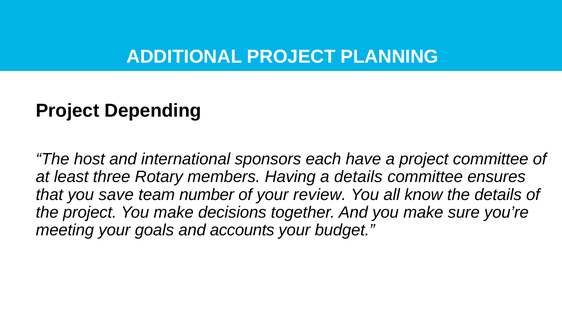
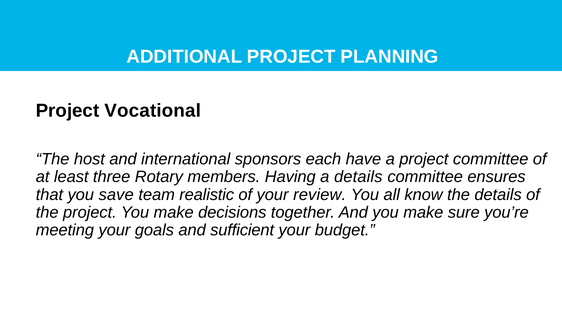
Depending: Depending -> Vocational (153, 111)
number: number -> realistic (207, 195)
accounts: accounts -> sufficient (242, 230)
